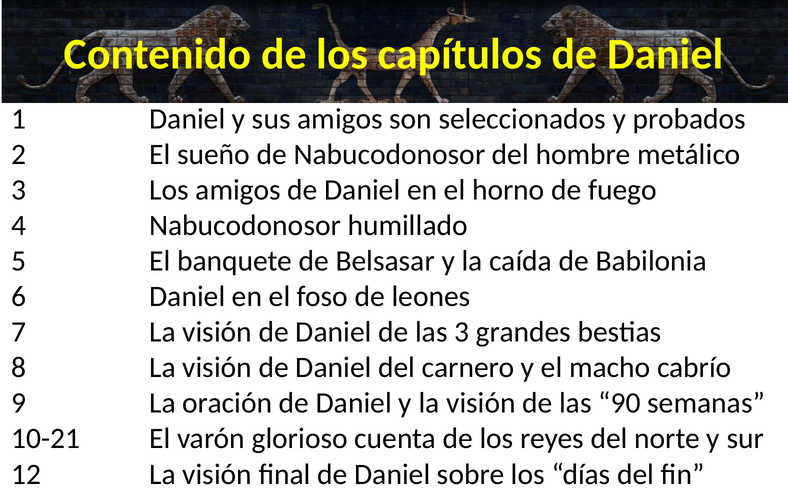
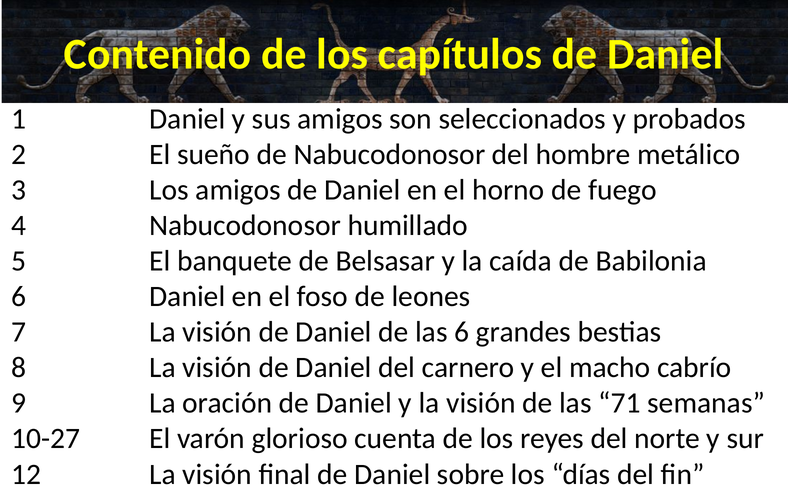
las 3: 3 -> 6 (462, 332)
90: 90 -> 71 (620, 403)
10-21: 10-21 -> 10-27 (46, 438)
